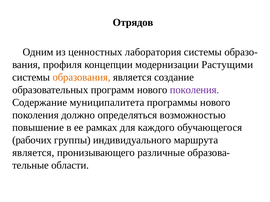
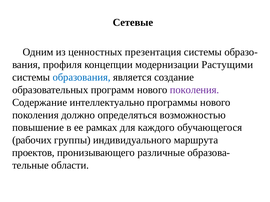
Отрядов: Отрядов -> Сетевые (133, 22)
лаборатория: лаборатория -> презентация (153, 52)
образования colour: orange -> blue (82, 77)
муниципалитета: муниципалитета -> интеллектуально (107, 103)
является: является -> проектов (33, 153)
